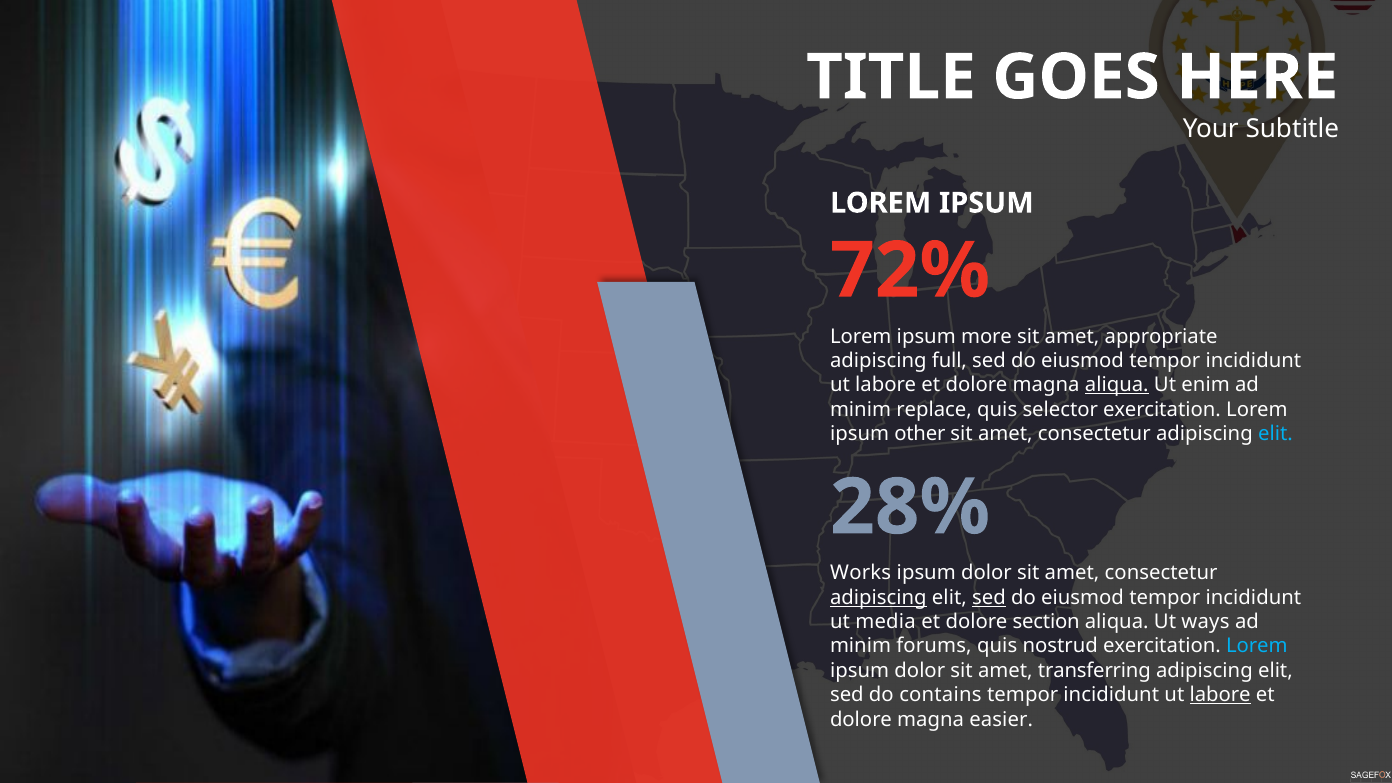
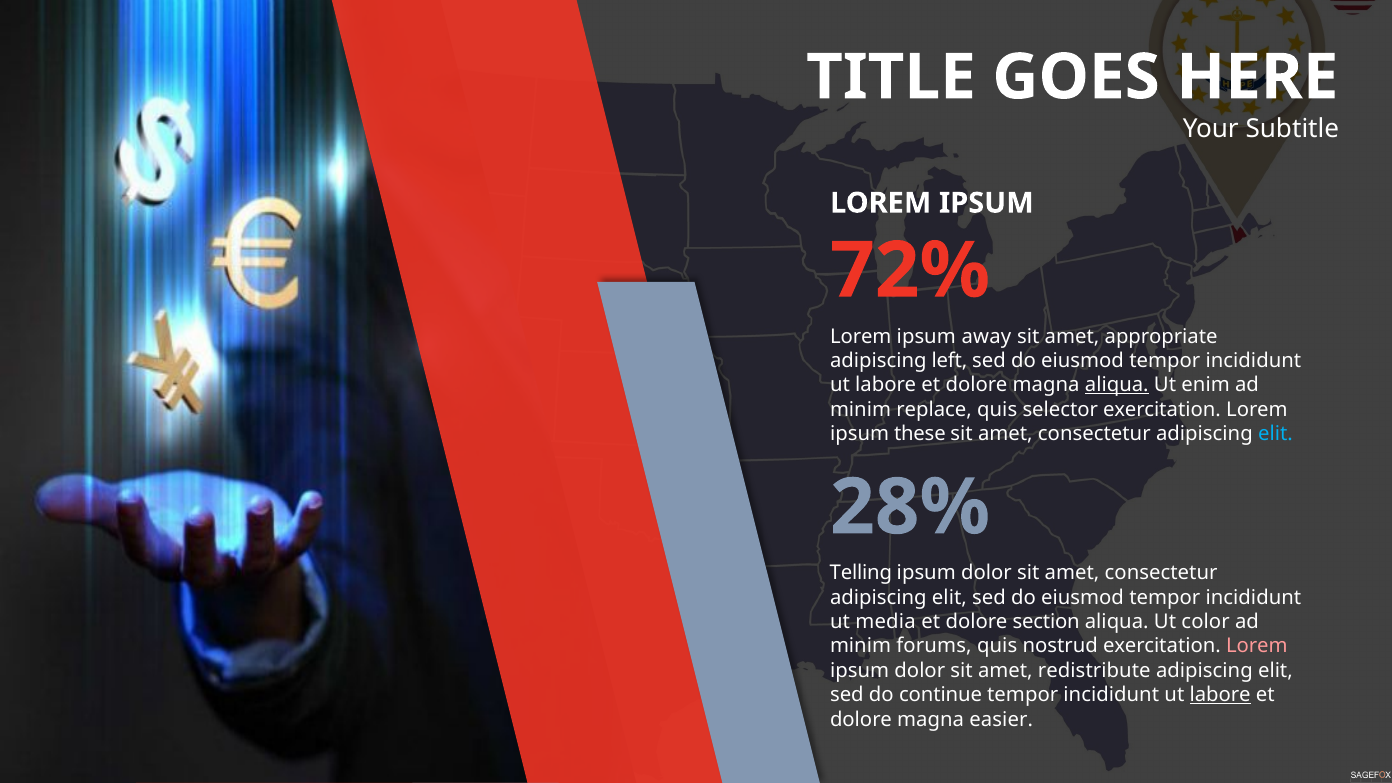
more: more -> away (986, 336)
full: full -> left (949, 361)
other: other -> these (920, 434)
Works: Works -> Telling (861, 573)
adipiscing underline: present -> none (878, 597)
sed underline: present -> none (989, 597)
ways: ways -> color (1206, 622)
Lorem colour: light blue -> pink (1257, 646)
transferring: transferring -> redistribute (1094, 671)
contains: contains -> continue (941, 695)
